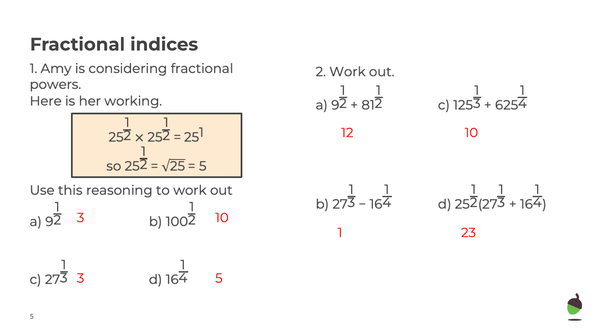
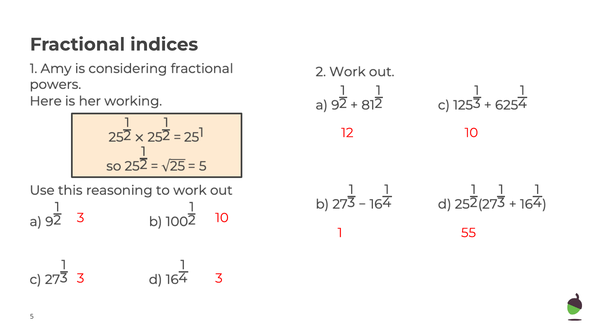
23: 23 -> 55 (469, 233)
3 5: 5 -> 3 (219, 278)
